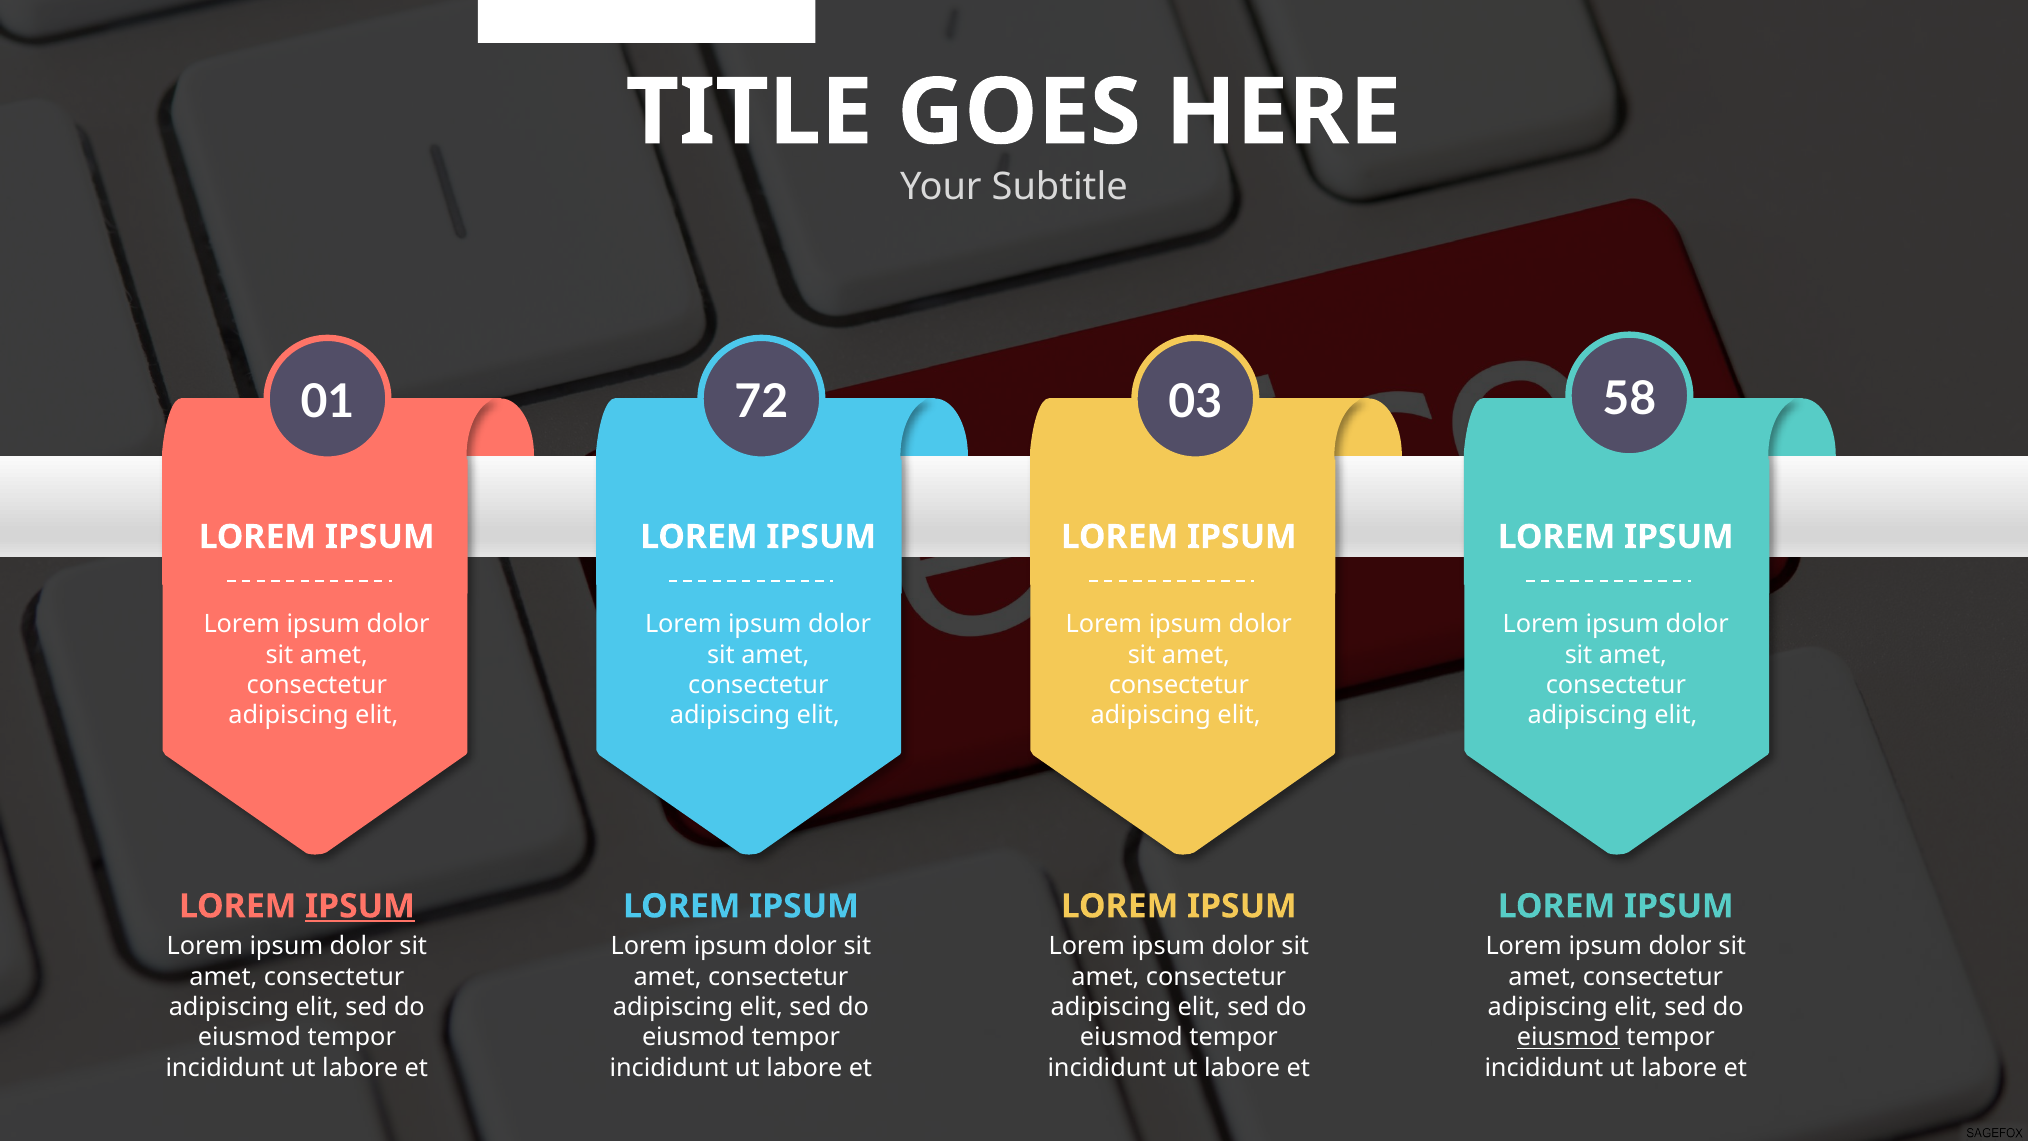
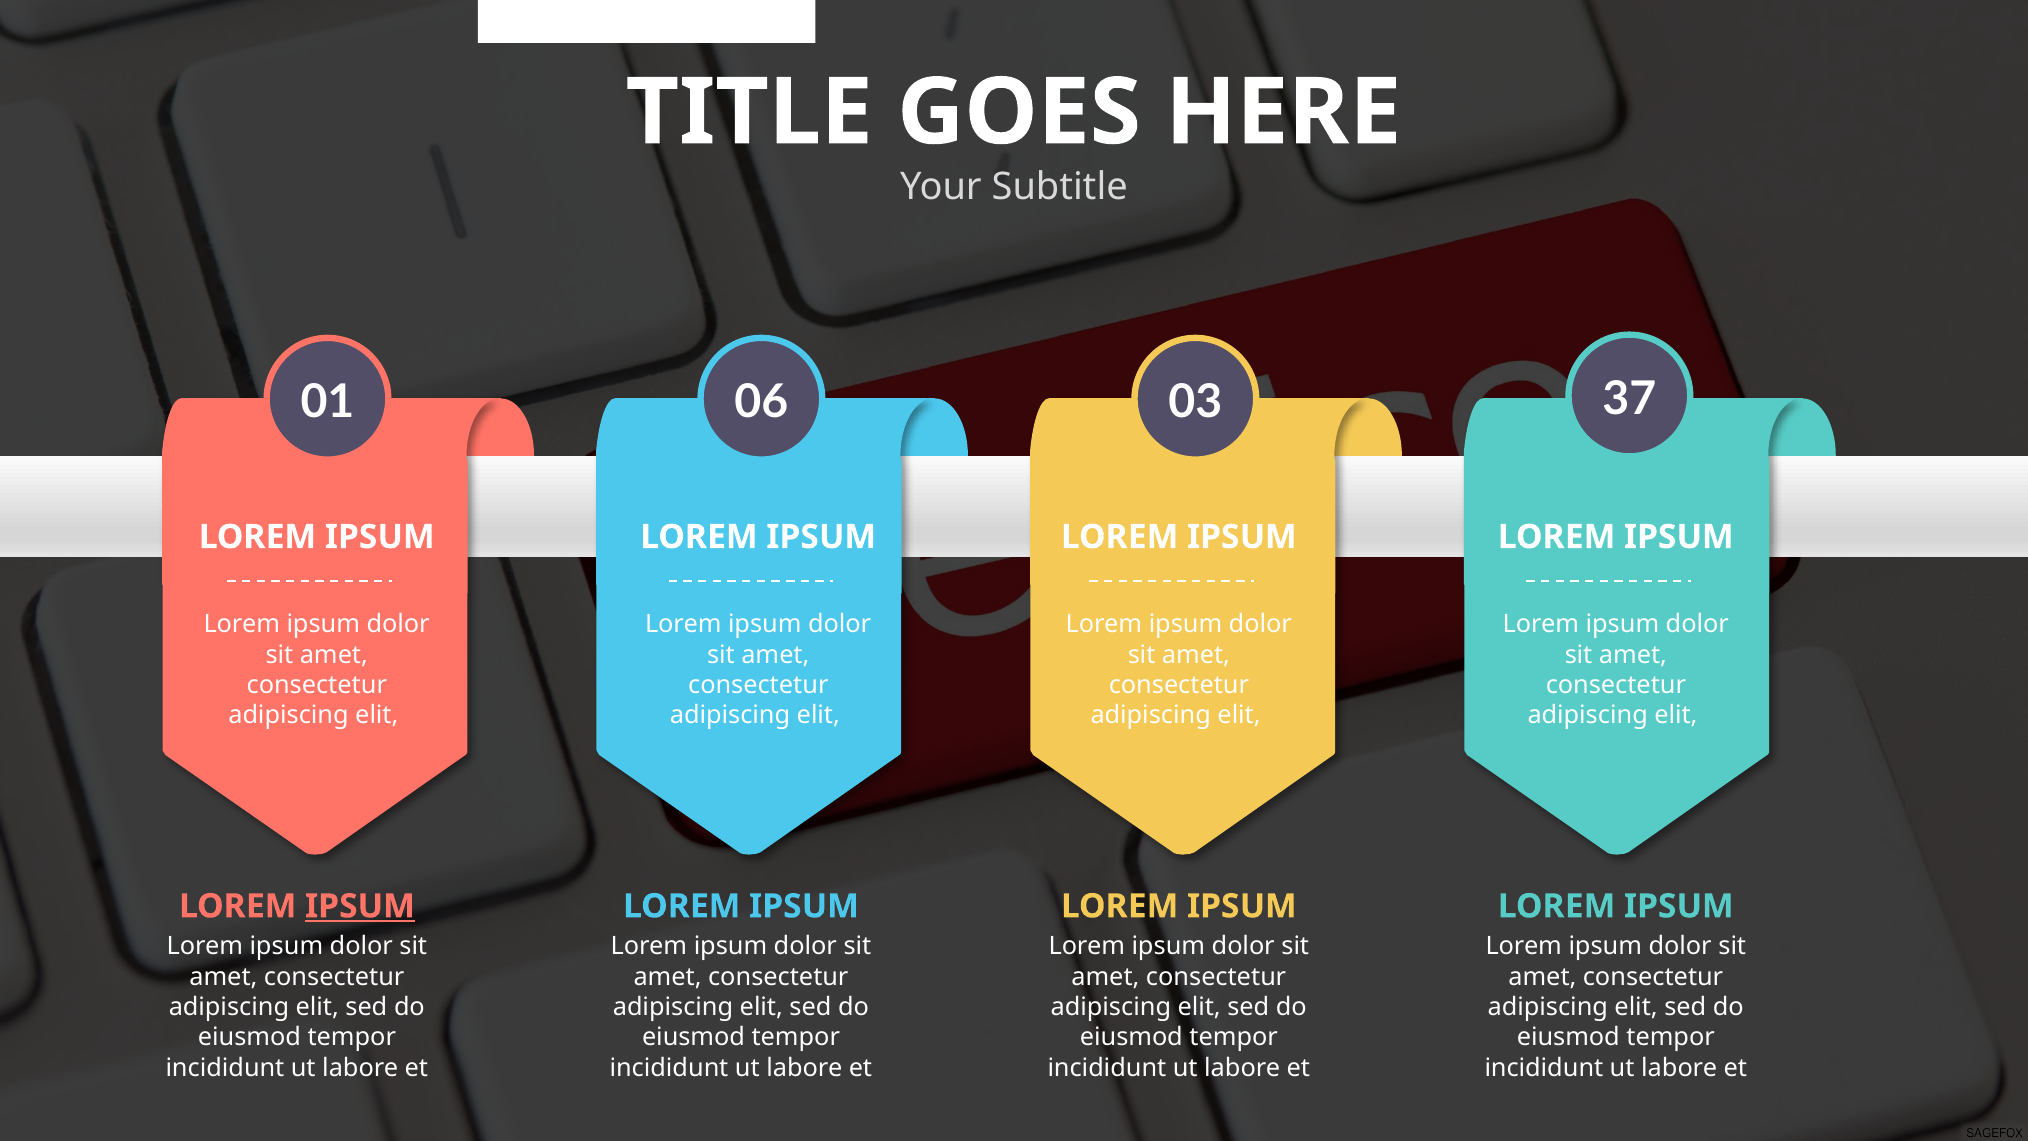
72: 72 -> 06 (761, 402)
58: 58 -> 37 (1629, 399)
eiusmod underline: present -> none (1568, 1037)
